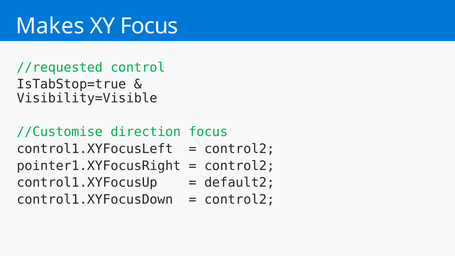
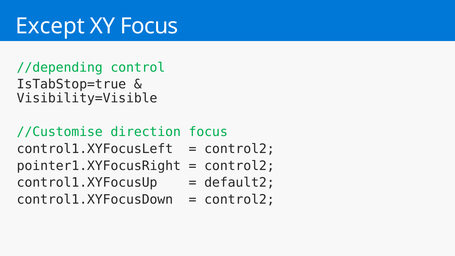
Makes: Makes -> Except (50, 26)
//requested: //requested -> //depending (60, 67)
